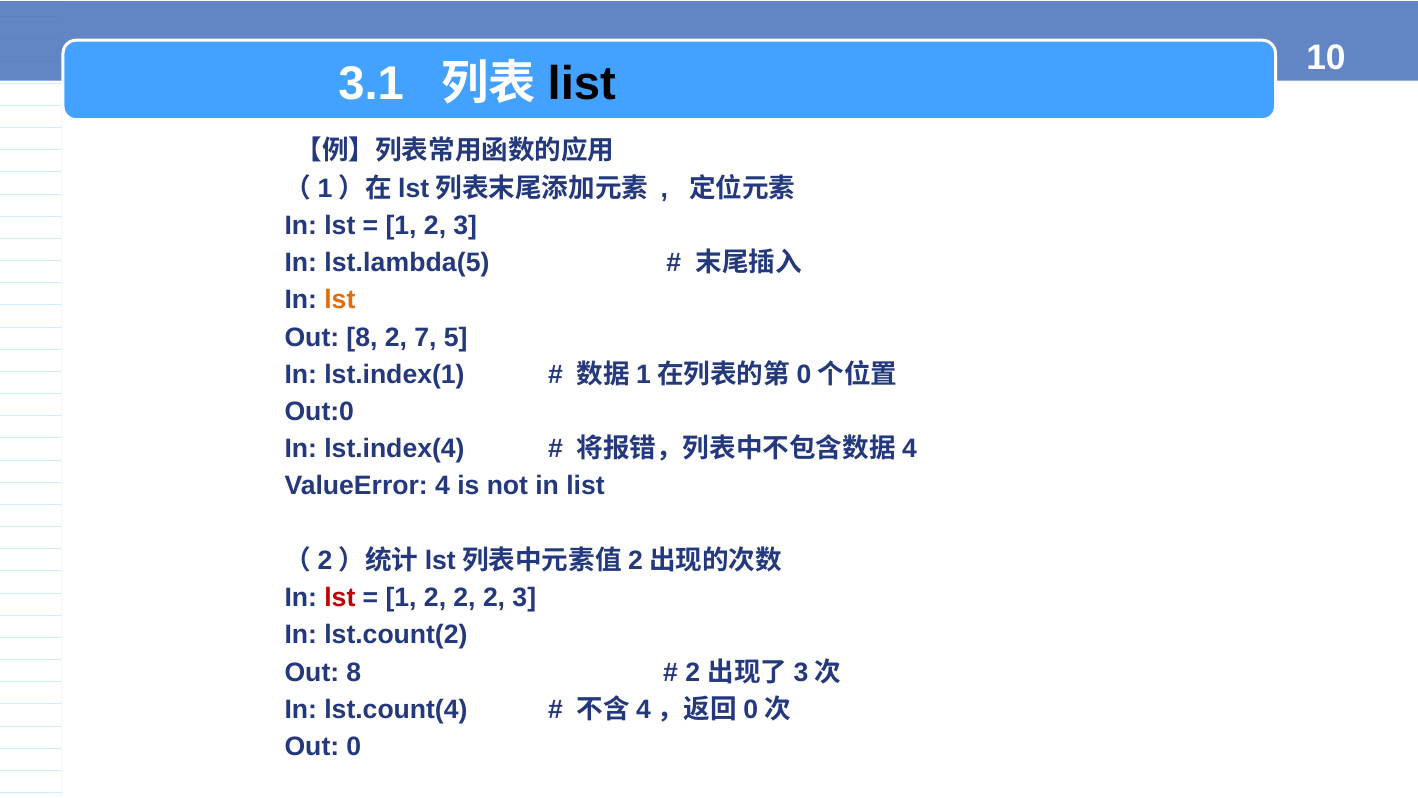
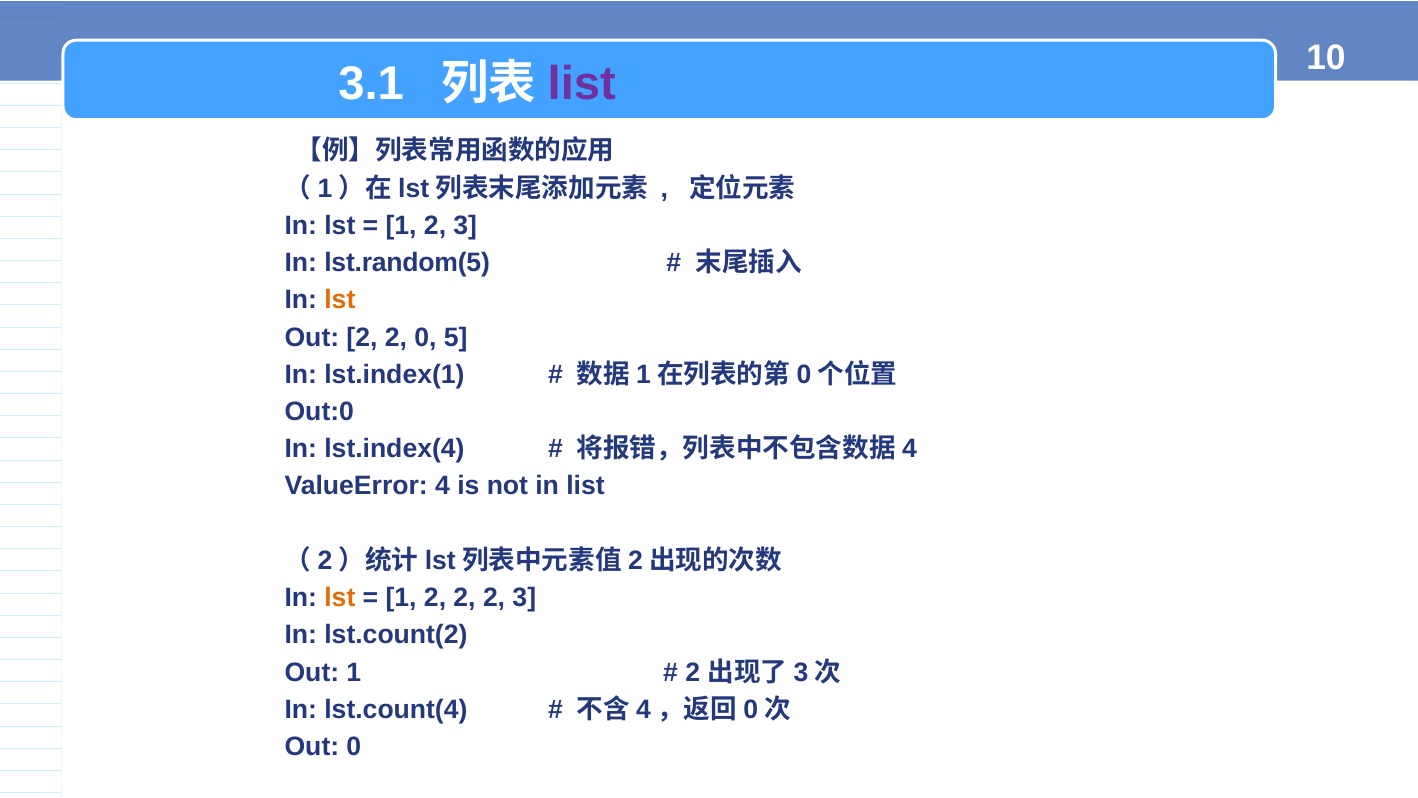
list colour: black -> purple (582, 84)
lst.lambda(5: lst.lambda(5 -> lst.random(5 (407, 263)
8: 8 -> 2 (362, 337)
2 7: 7 -> 0 (425, 337)
lst colour: red -> orange (340, 598)
8: 8 -> 1 (354, 672)
